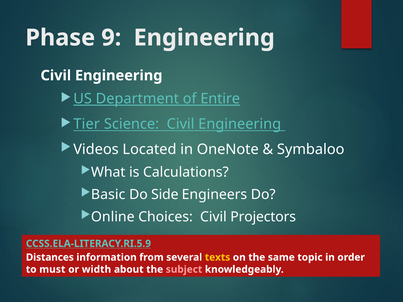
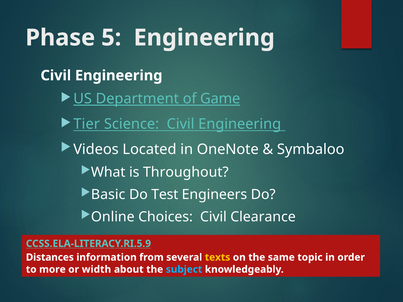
9: 9 -> 5 (111, 38)
Entire: Entire -> Game (220, 99)
Calculations: Calculations -> Throughout (186, 172)
Side: Side -> Test (165, 195)
Projectors: Projectors -> Clearance (263, 217)
must: must -> more (52, 270)
subject colour: pink -> light blue (184, 270)
